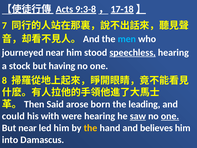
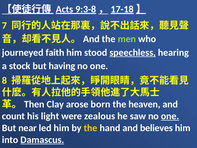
men colour: light blue -> light green (127, 39)
journeyed near: near -> faith (55, 52)
Said: Said -> Clay (55, 104)
leading: leading -> heaven (144, 104)
could: could -> count (13, 116)
with: with -> light (50, 116)
were hearing: hearing -> zealous (100, 116)
saw underline: present -> none (138, 116)
Damascus underline: none -> present (42, 140)
